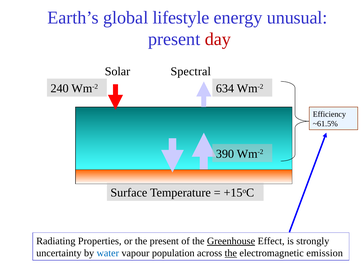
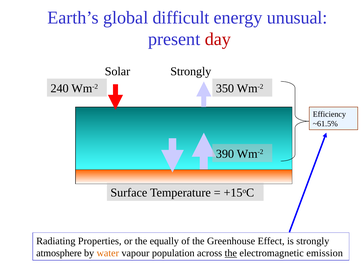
lifestyle: lifestyle -> difficult (181, 18)
Solar Spectral: Spectral -> Strongly (191, 72)
634: 634 -> 350 (225, 89)
the present: present -> equally (164, 242)
Greenhouse underline: present -> none (231, 242)
uncertainty: uncertainty -> atmosphere (59, 254)
water colour: blue -> orange (108, 254)
